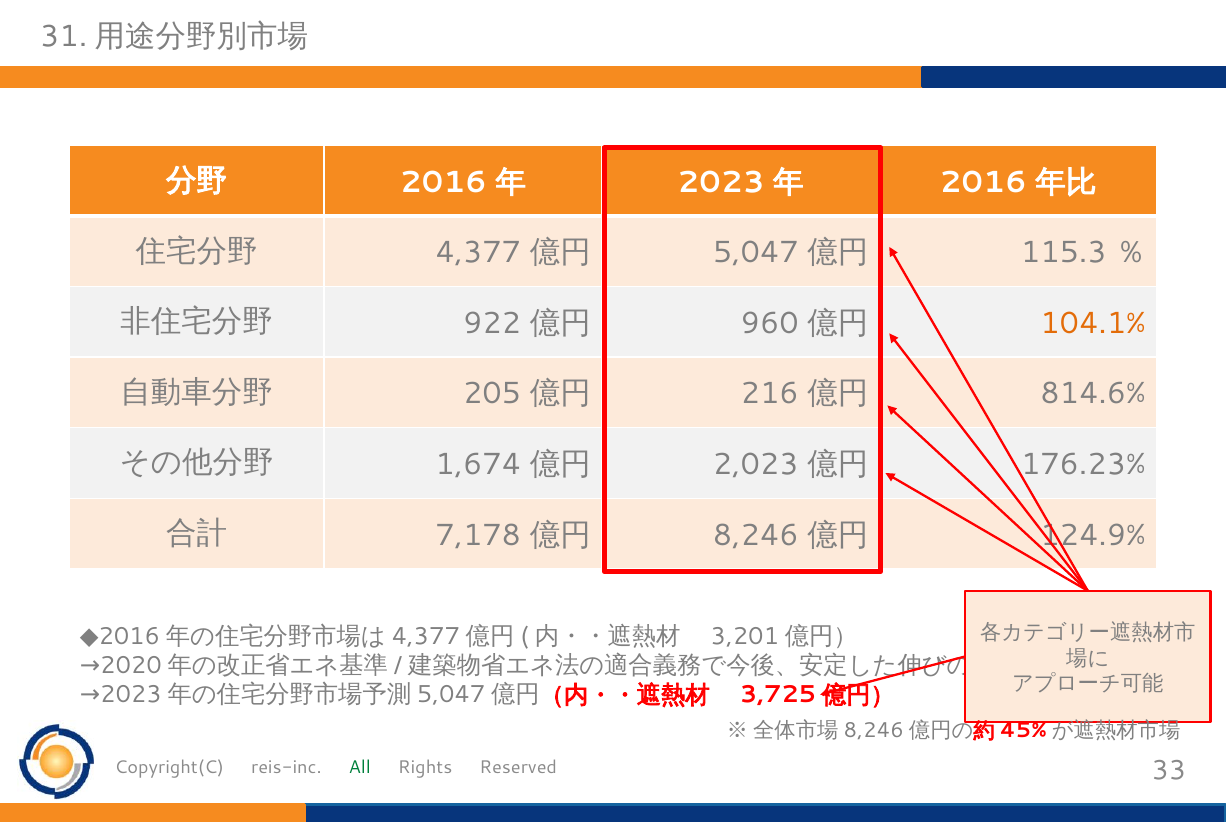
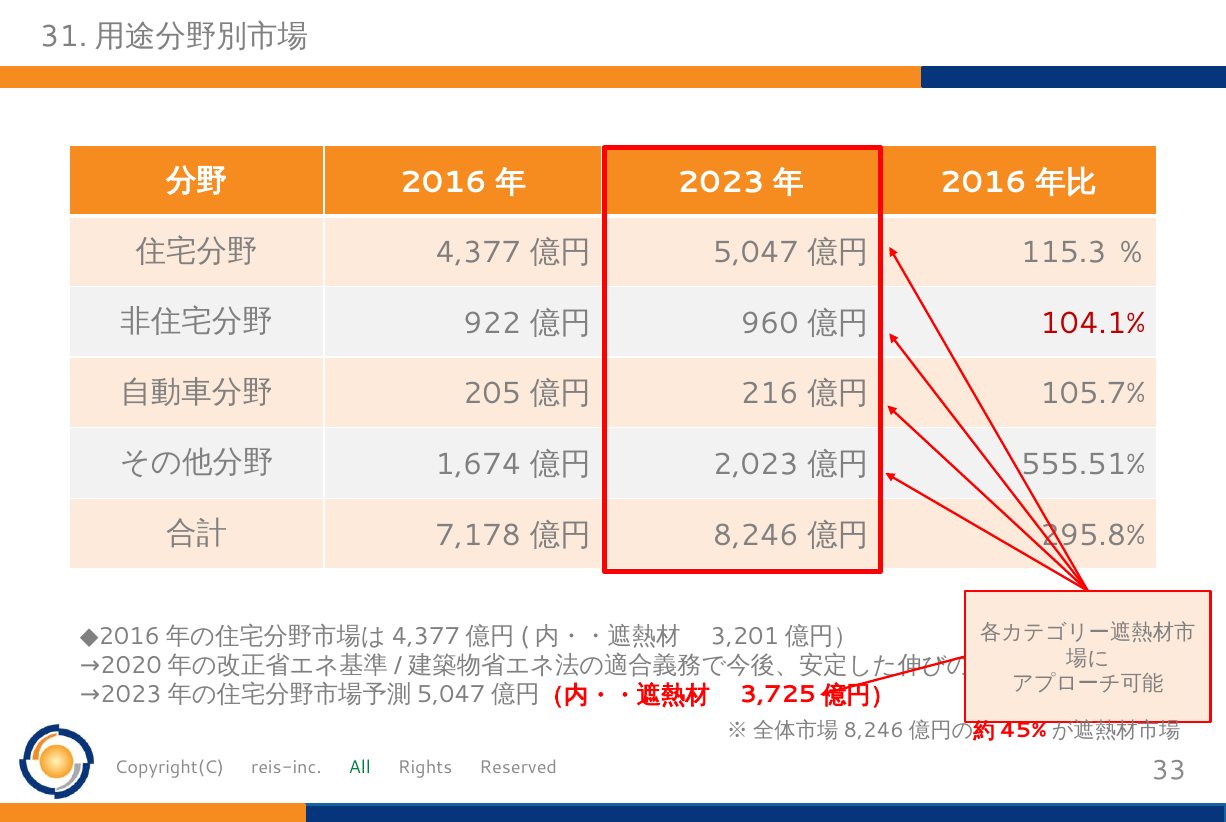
104.1% colour: orange -> red (1093, 323)
814.6%: 814.6% -> 105.7% (1093, 394)
176.23%: 176.23% -> 555.51% (1083, 465)
124.9%: 124.9% -> 295.8% (1093, 535)
